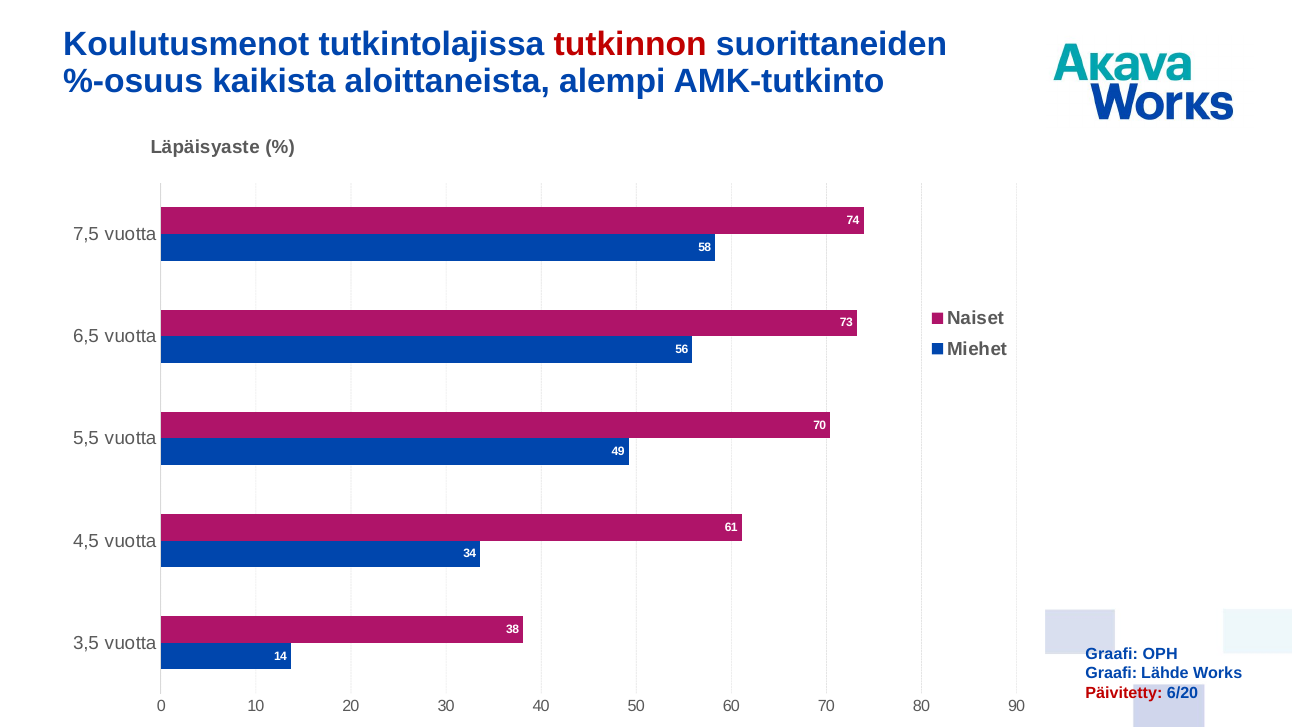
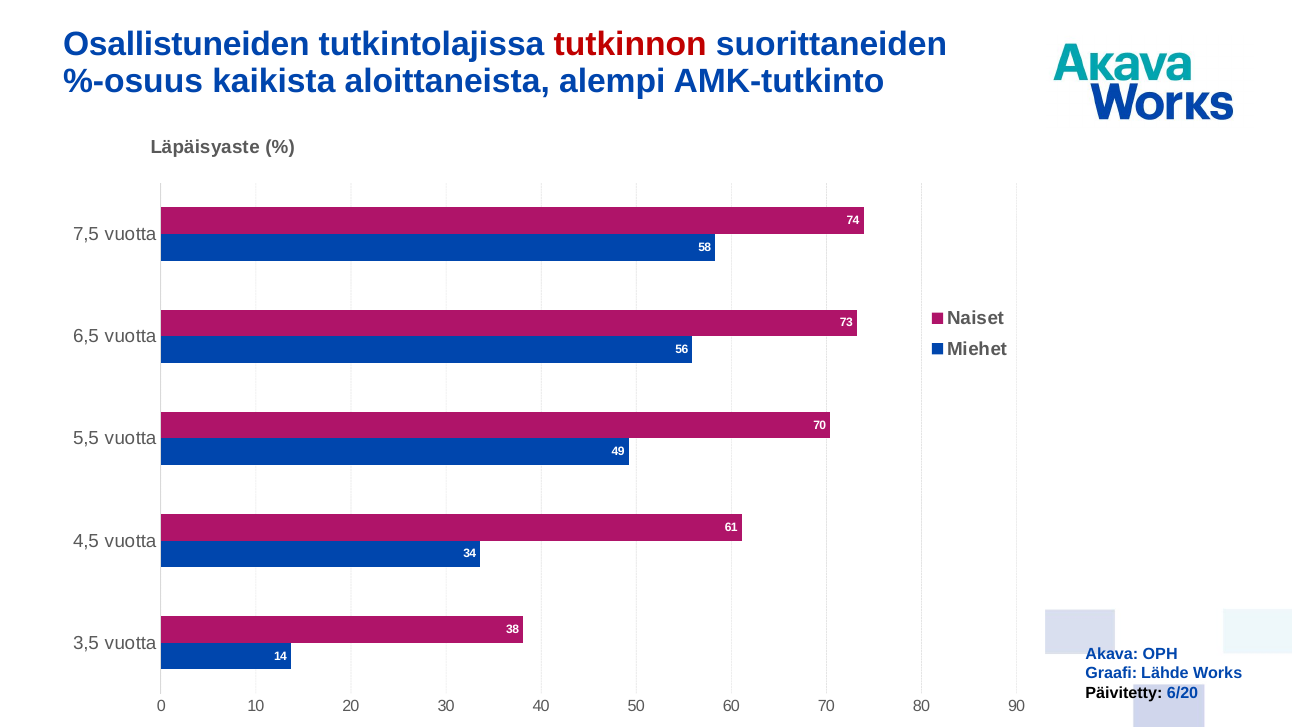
Koulutusmenot: Koulutusmenot -> Osallistuneiden (186, 45)
Graafi: Graafi -> Akava (1112, 654)
Päivitetty colour: red -> black (1124, 692)
